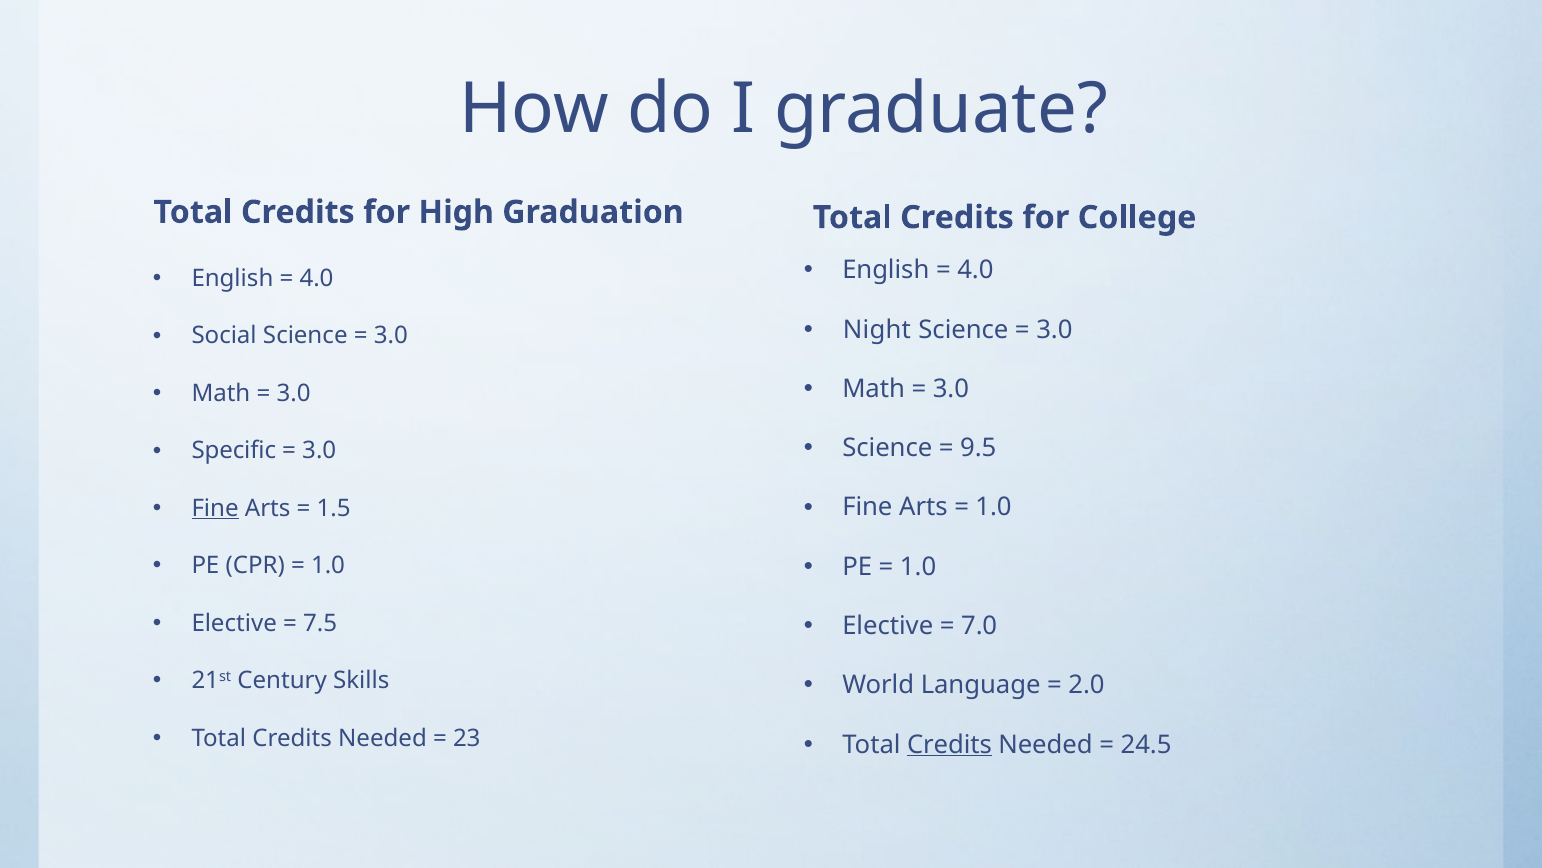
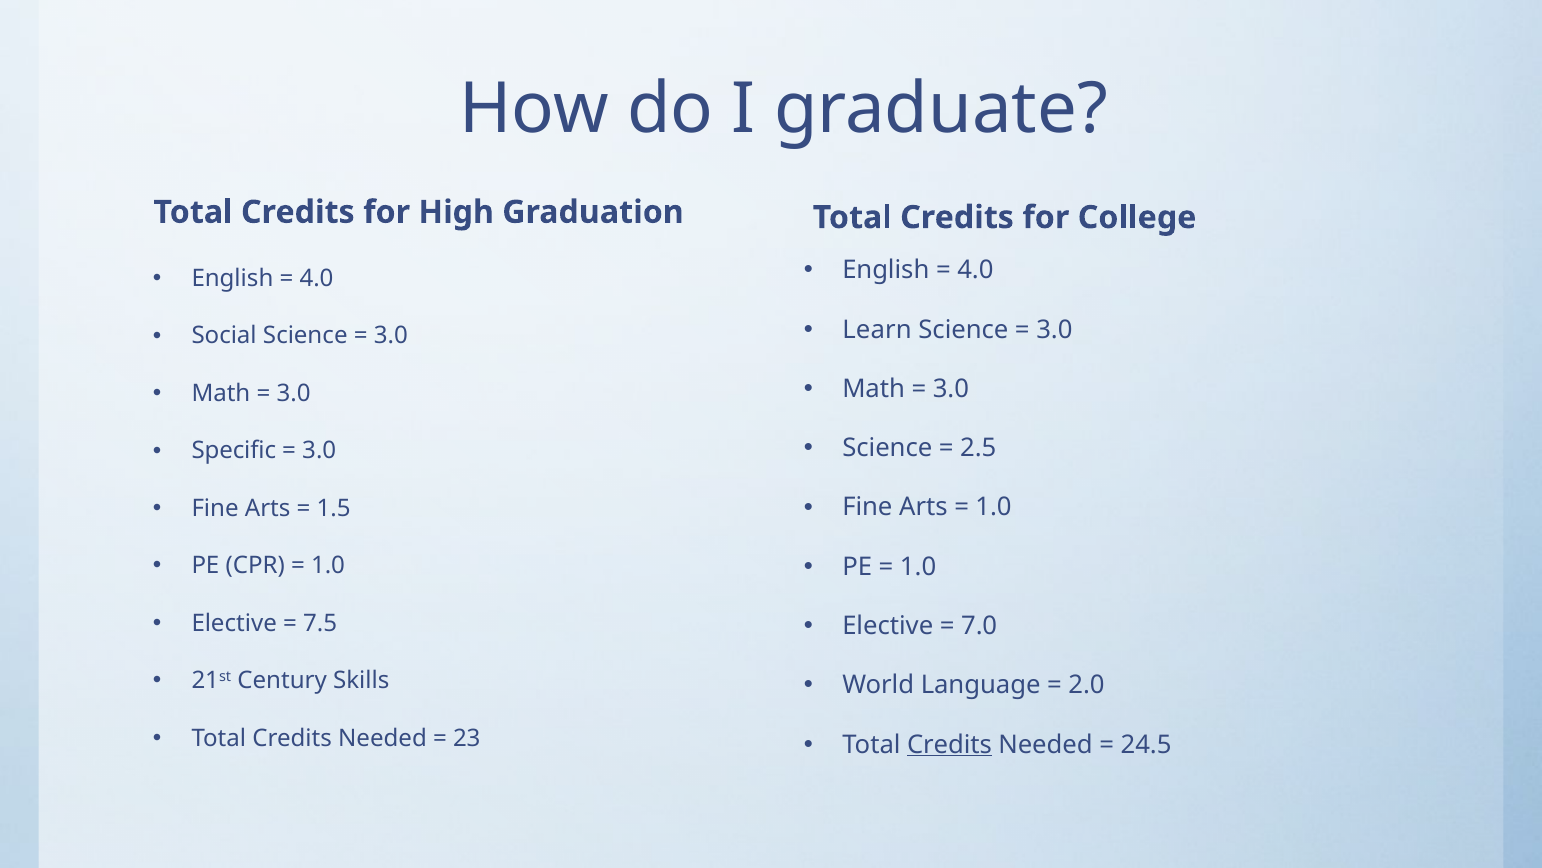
Night: Night -> Learn (877, 329)
9.5: 9.5 -> 2.5 (978, 448)
Fine underline: present -> none (215, 508)
